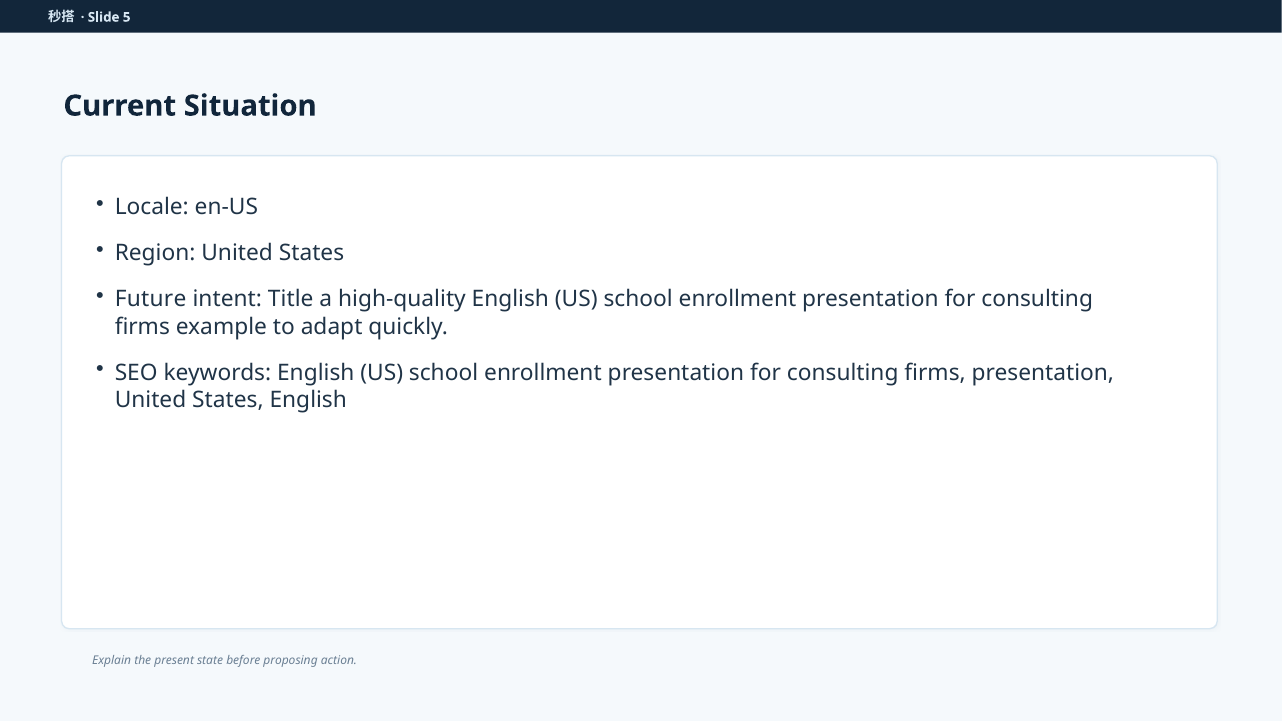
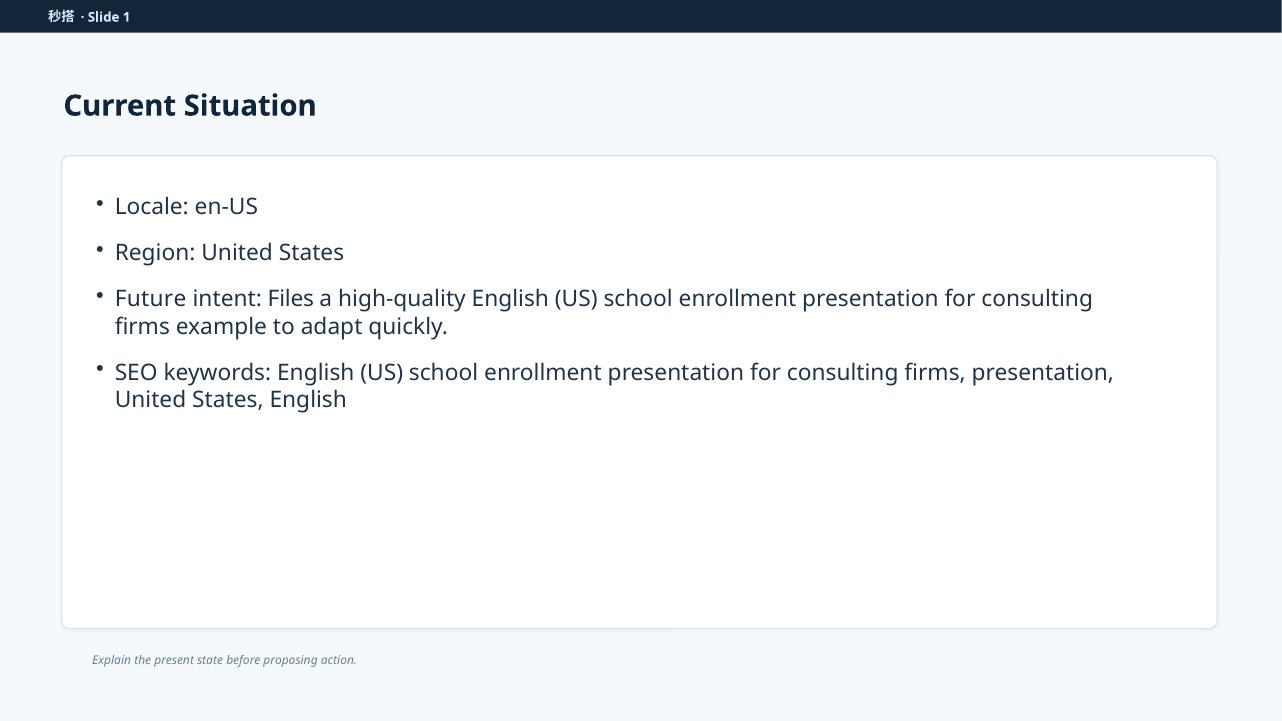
5: 5 -> 1 (127, 17)
Title: Title -> Files (291, 299)
